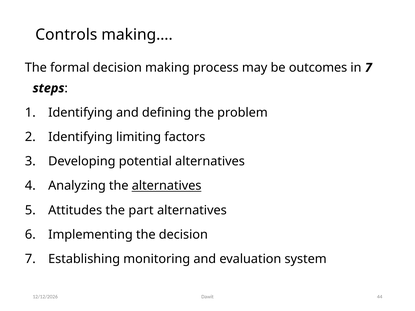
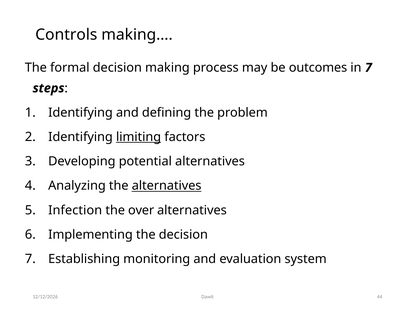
limiting underline: none -> present (139, 137)
Attitudes: Attitudes -> Infection (75, 210)
part: part -> over (141, 210)
